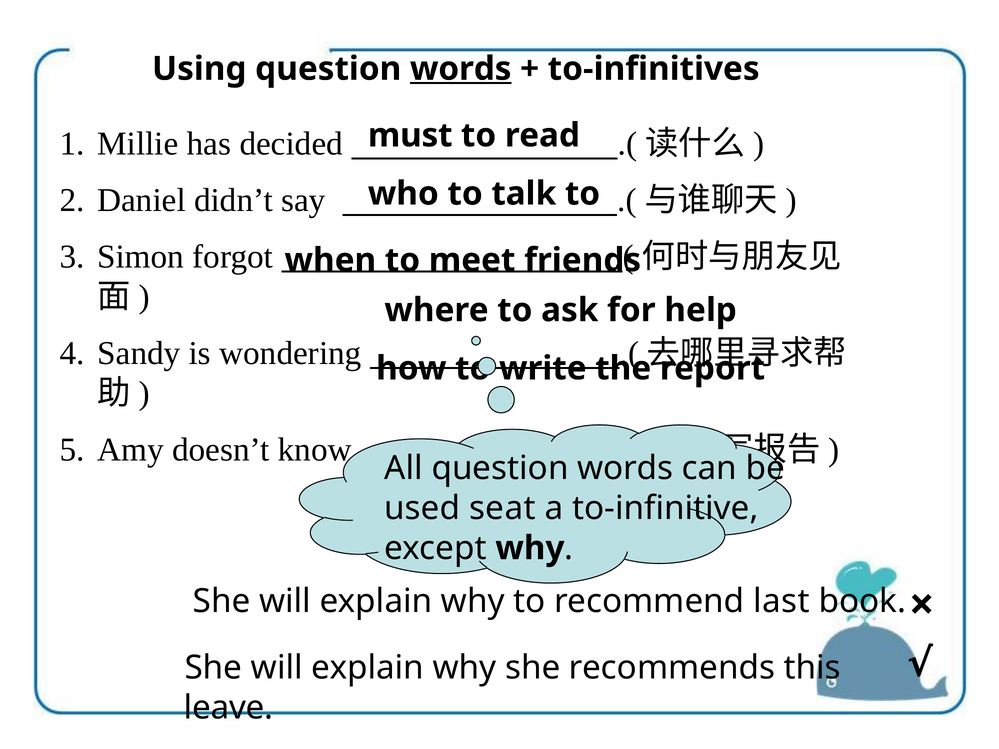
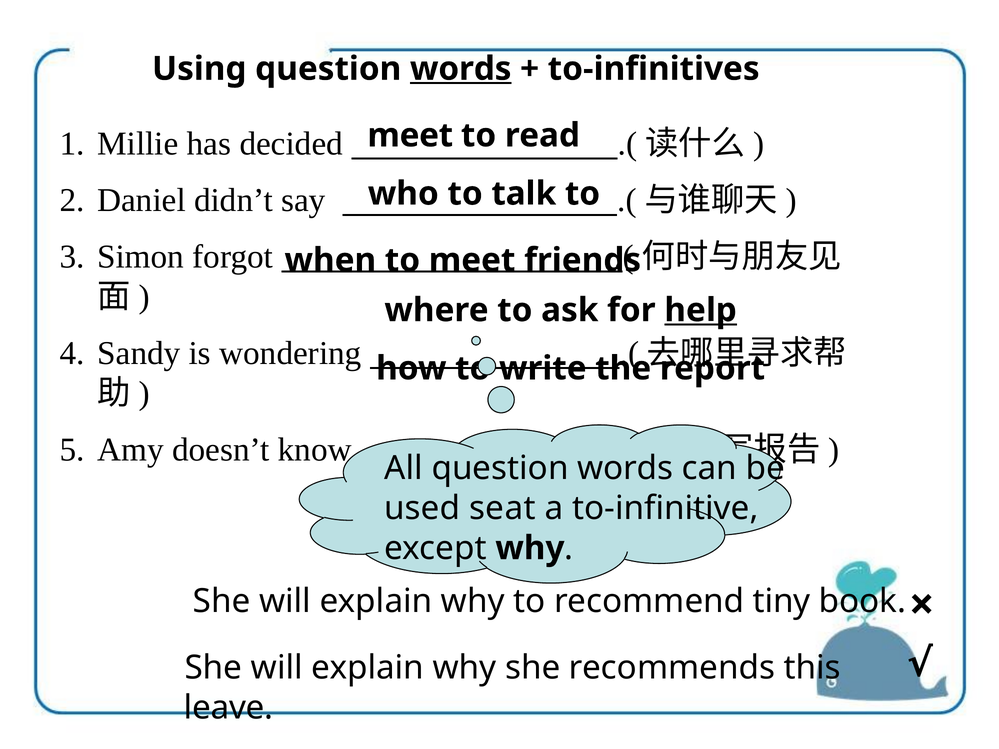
must: must -> meet (410, 135)
help underline: none -> present (701, 310)
last: last -> tiny (782, 602)
